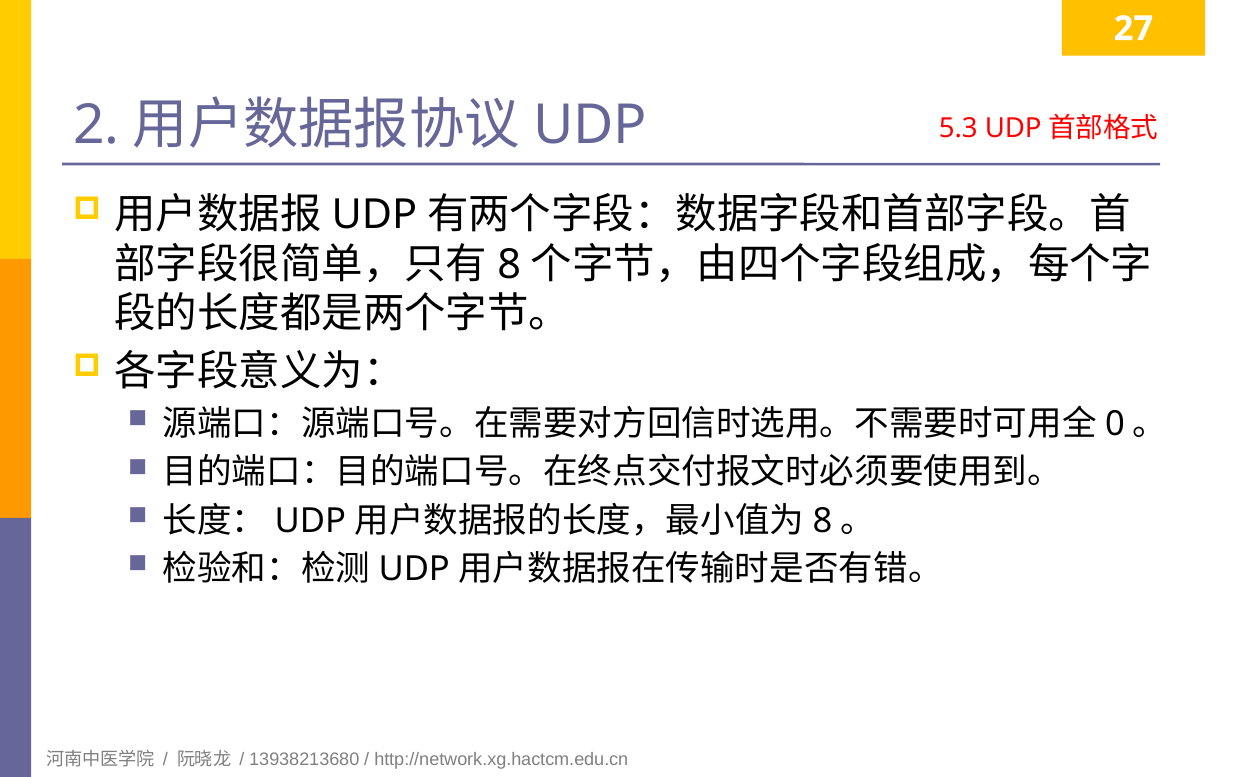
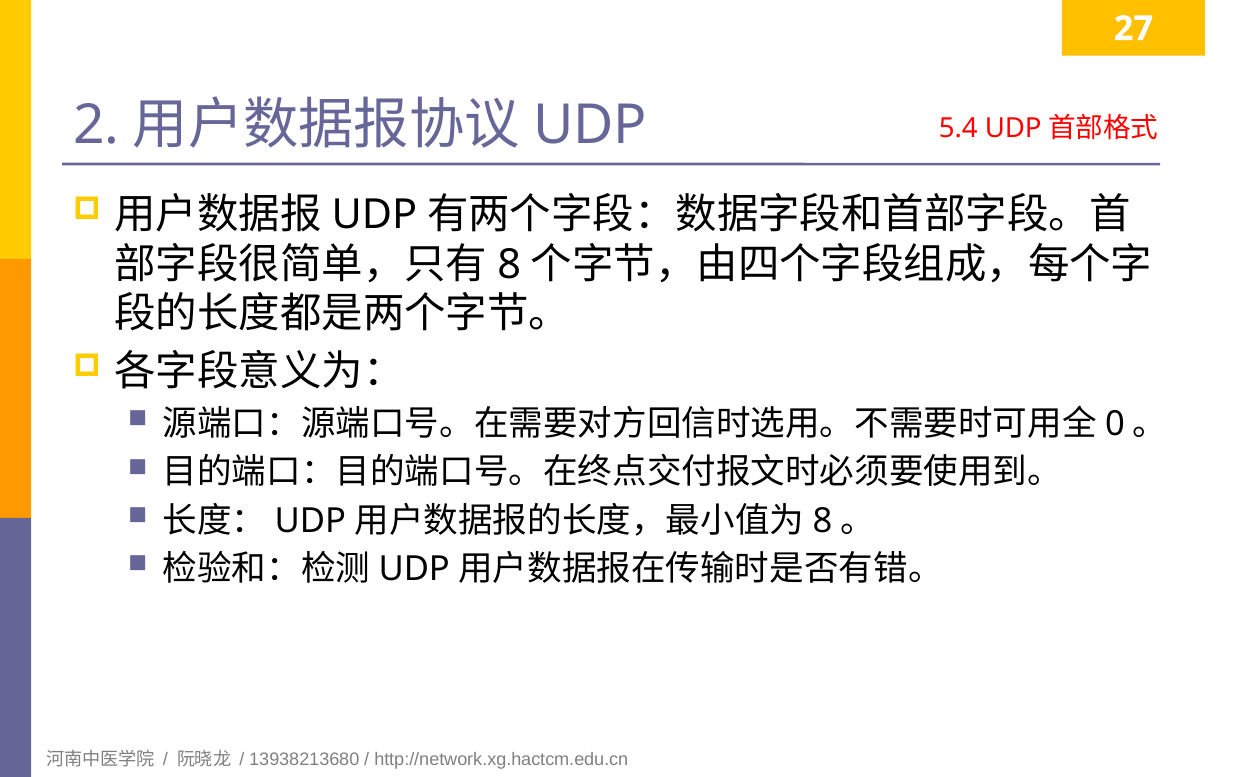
5.3: 5.3 -> 5.4 (958, 129)
